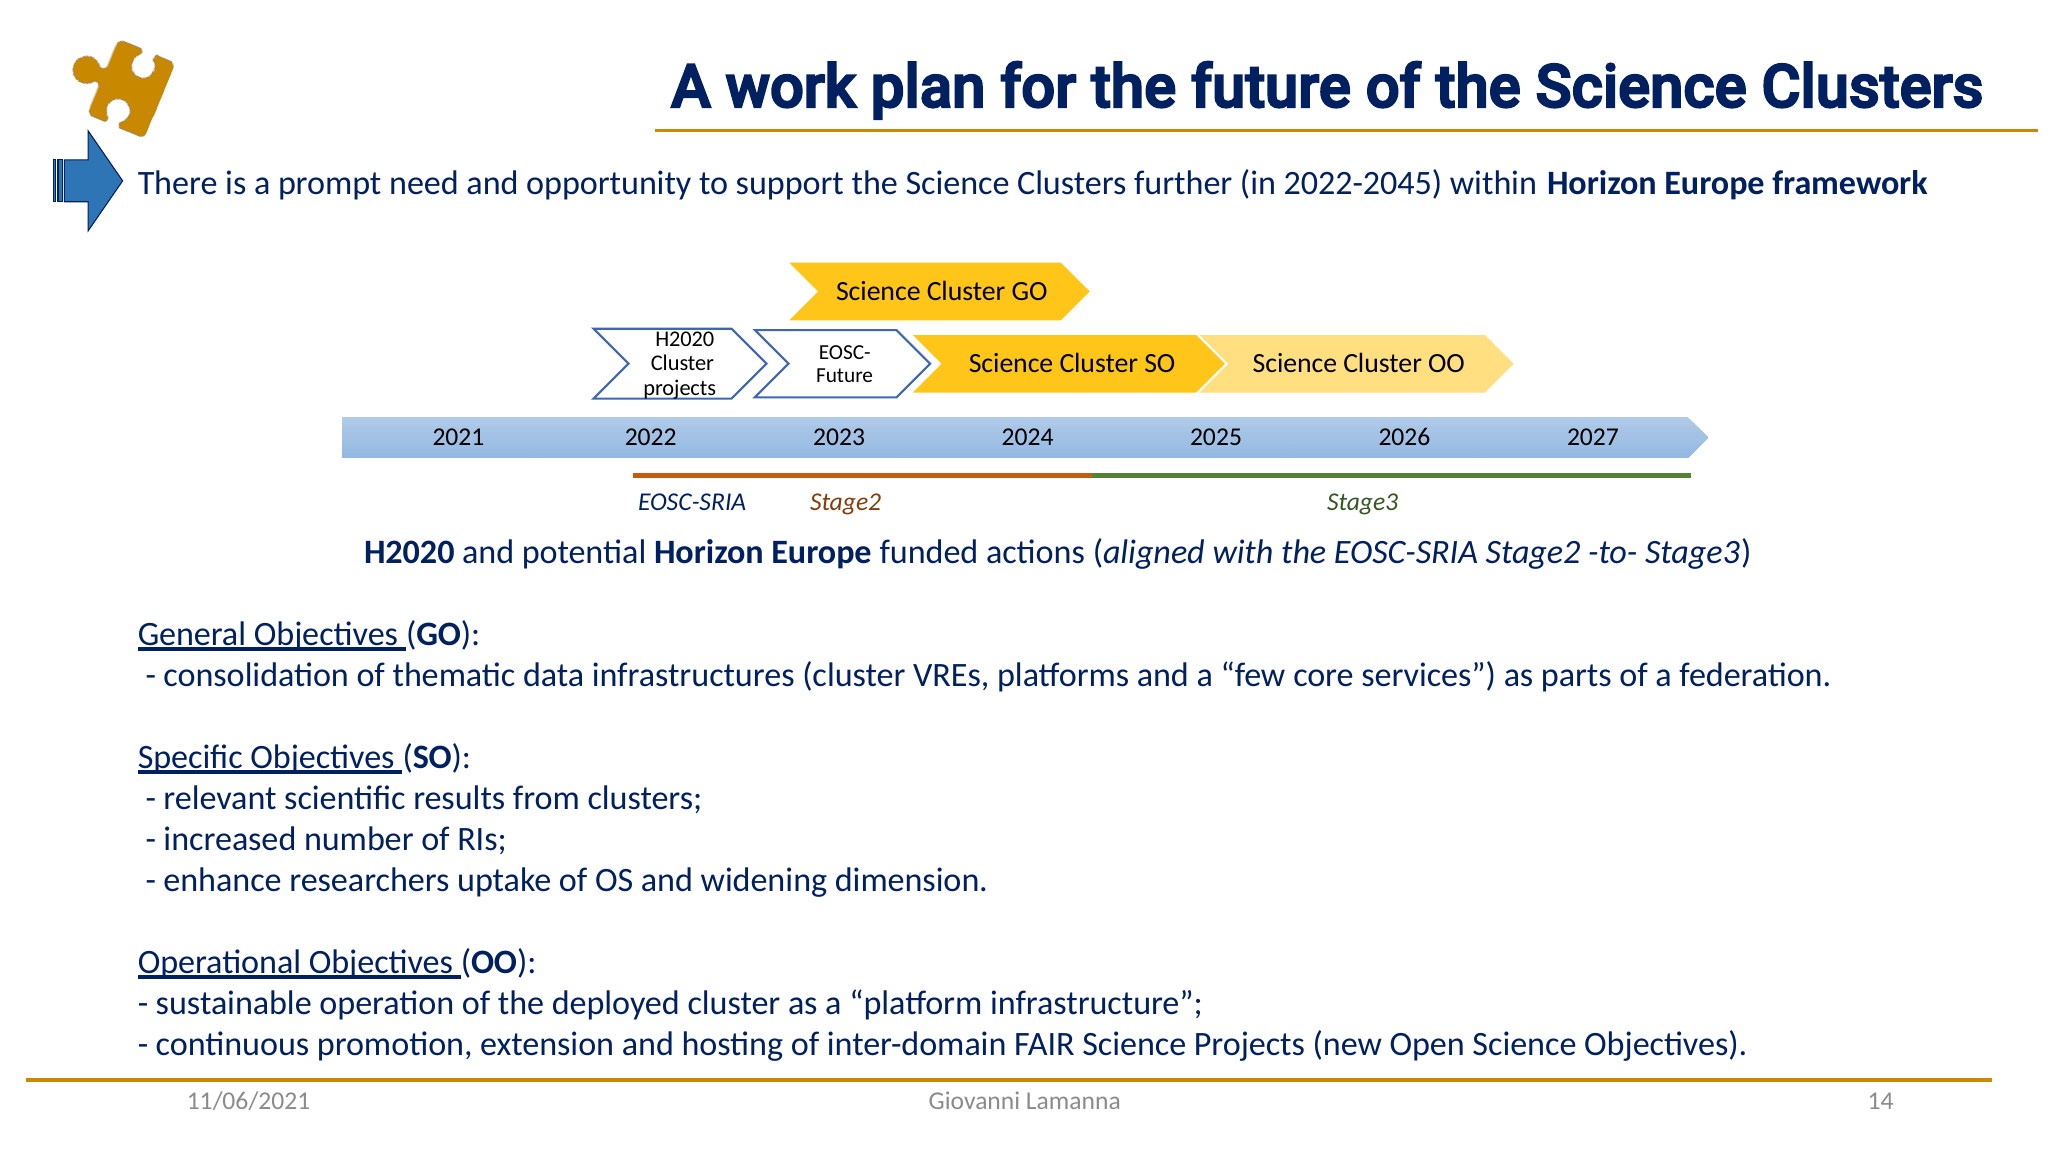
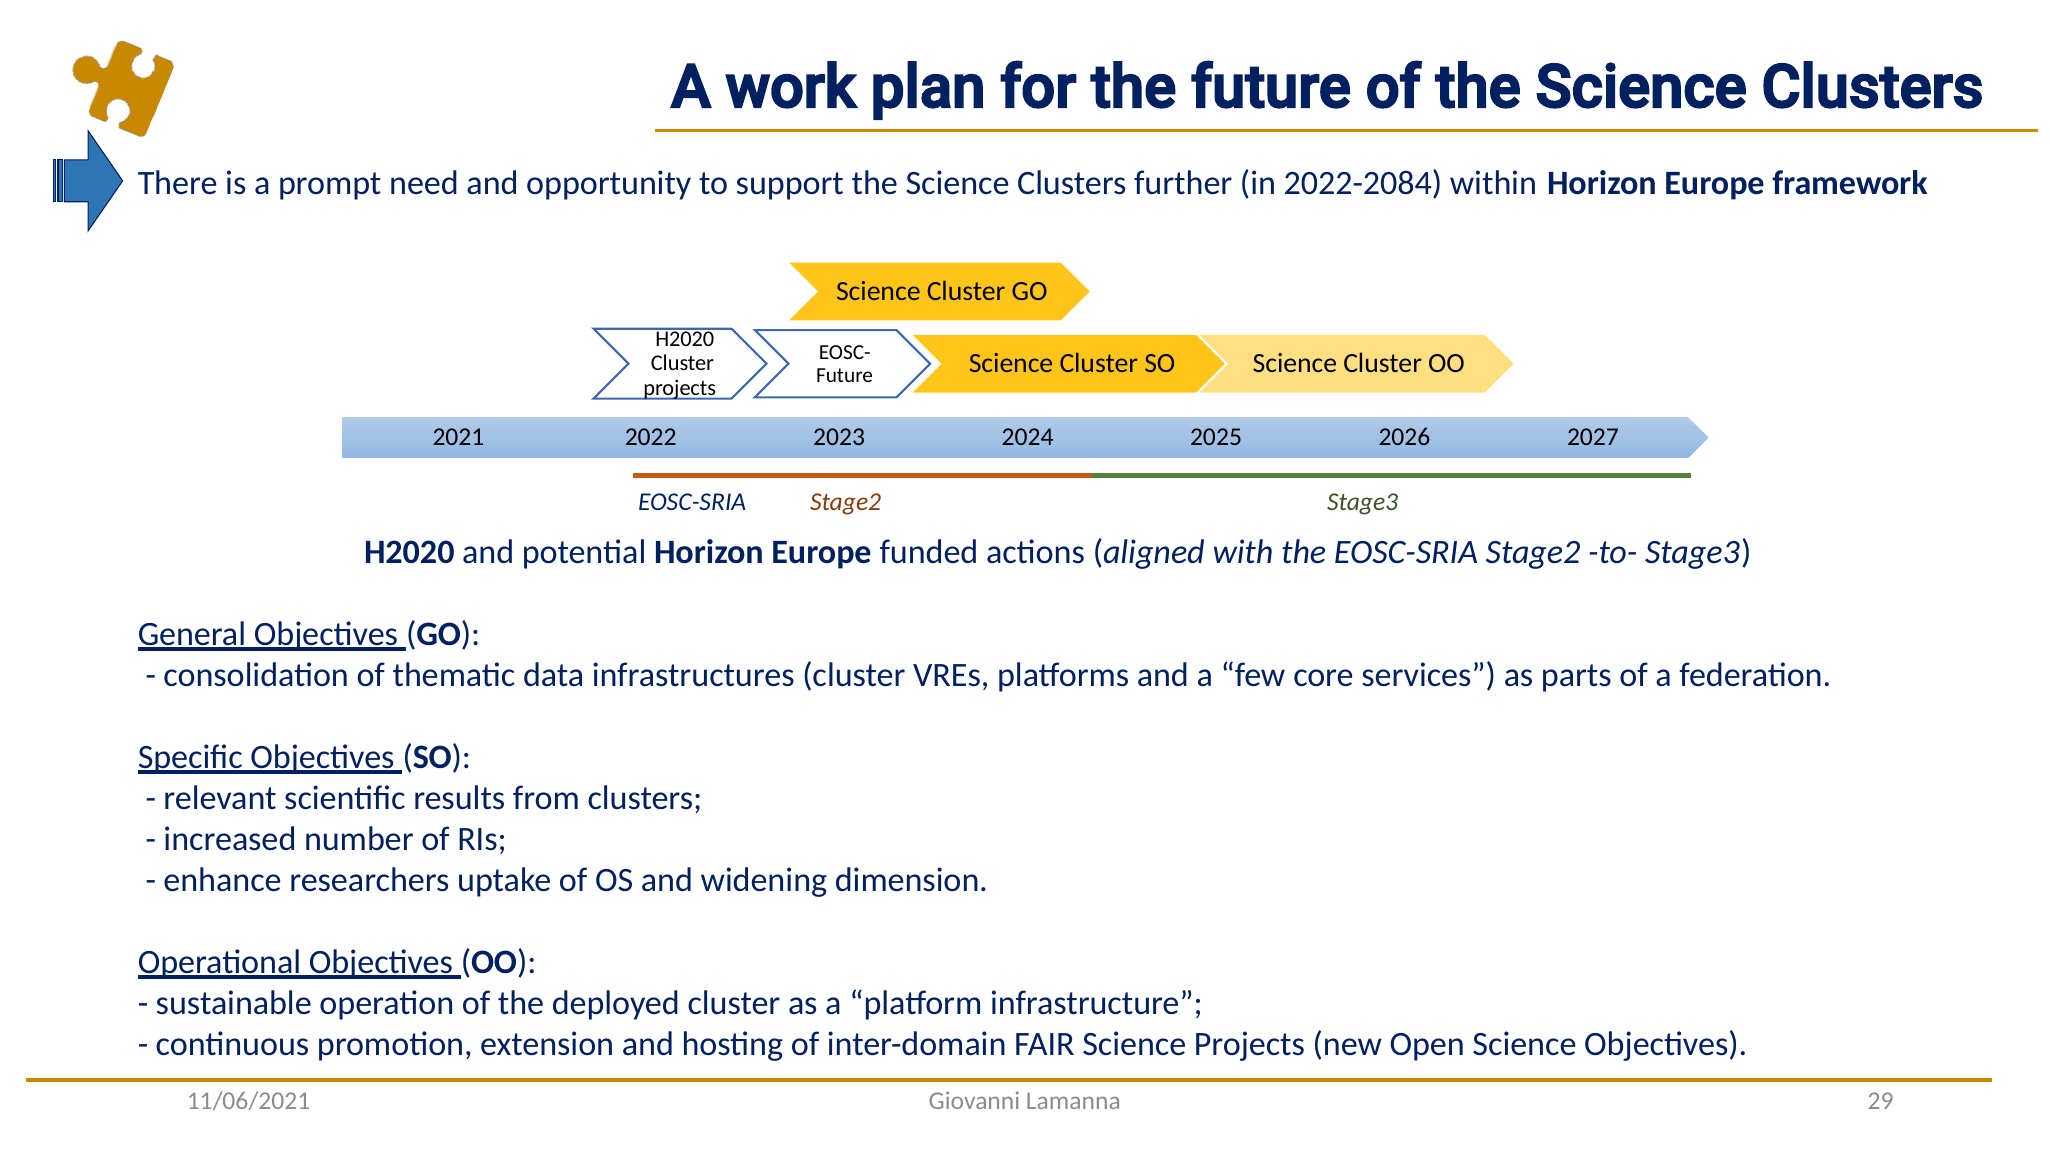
2022-2045: 2022-2045 -> 2022-2084 (1363, 184)
14: 14 -> 29 (1881, 1101)
